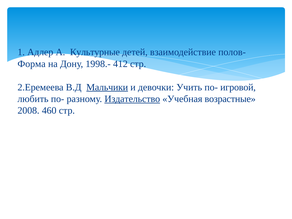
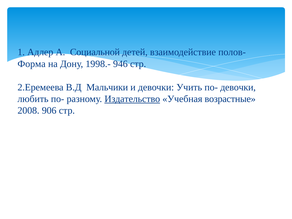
Культурные: Культурные -> Социальной (95, 52)
412: 412 -> 946 (120, 64)
Мальчики underline: present -> none (107, 87)
по- игровой: игровой -> девочки (238, 87)
460: 460 -> 906 (49, 111)
